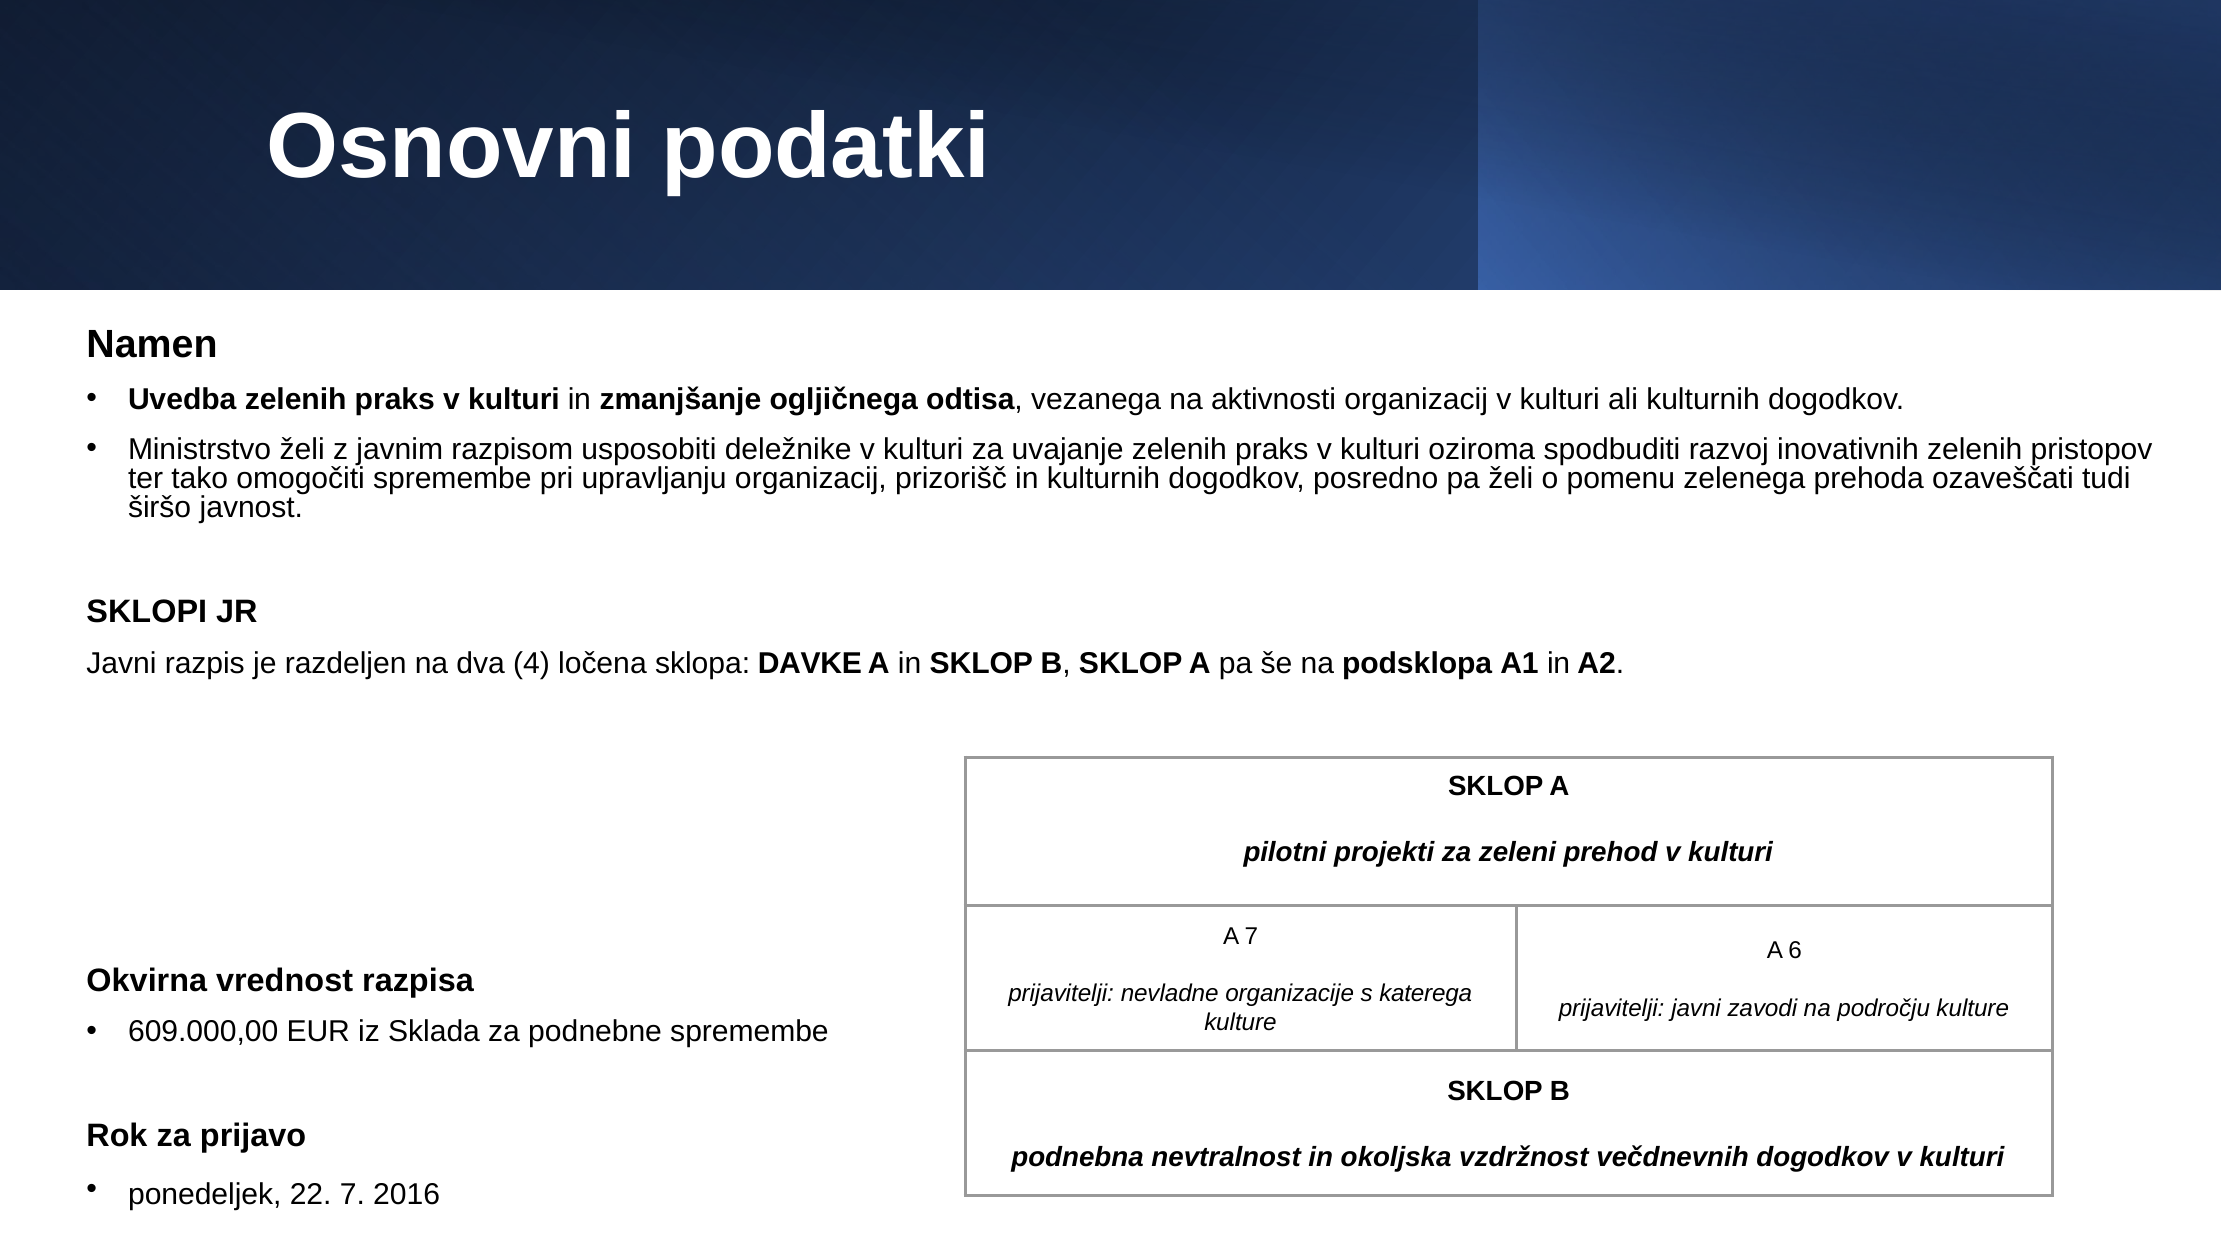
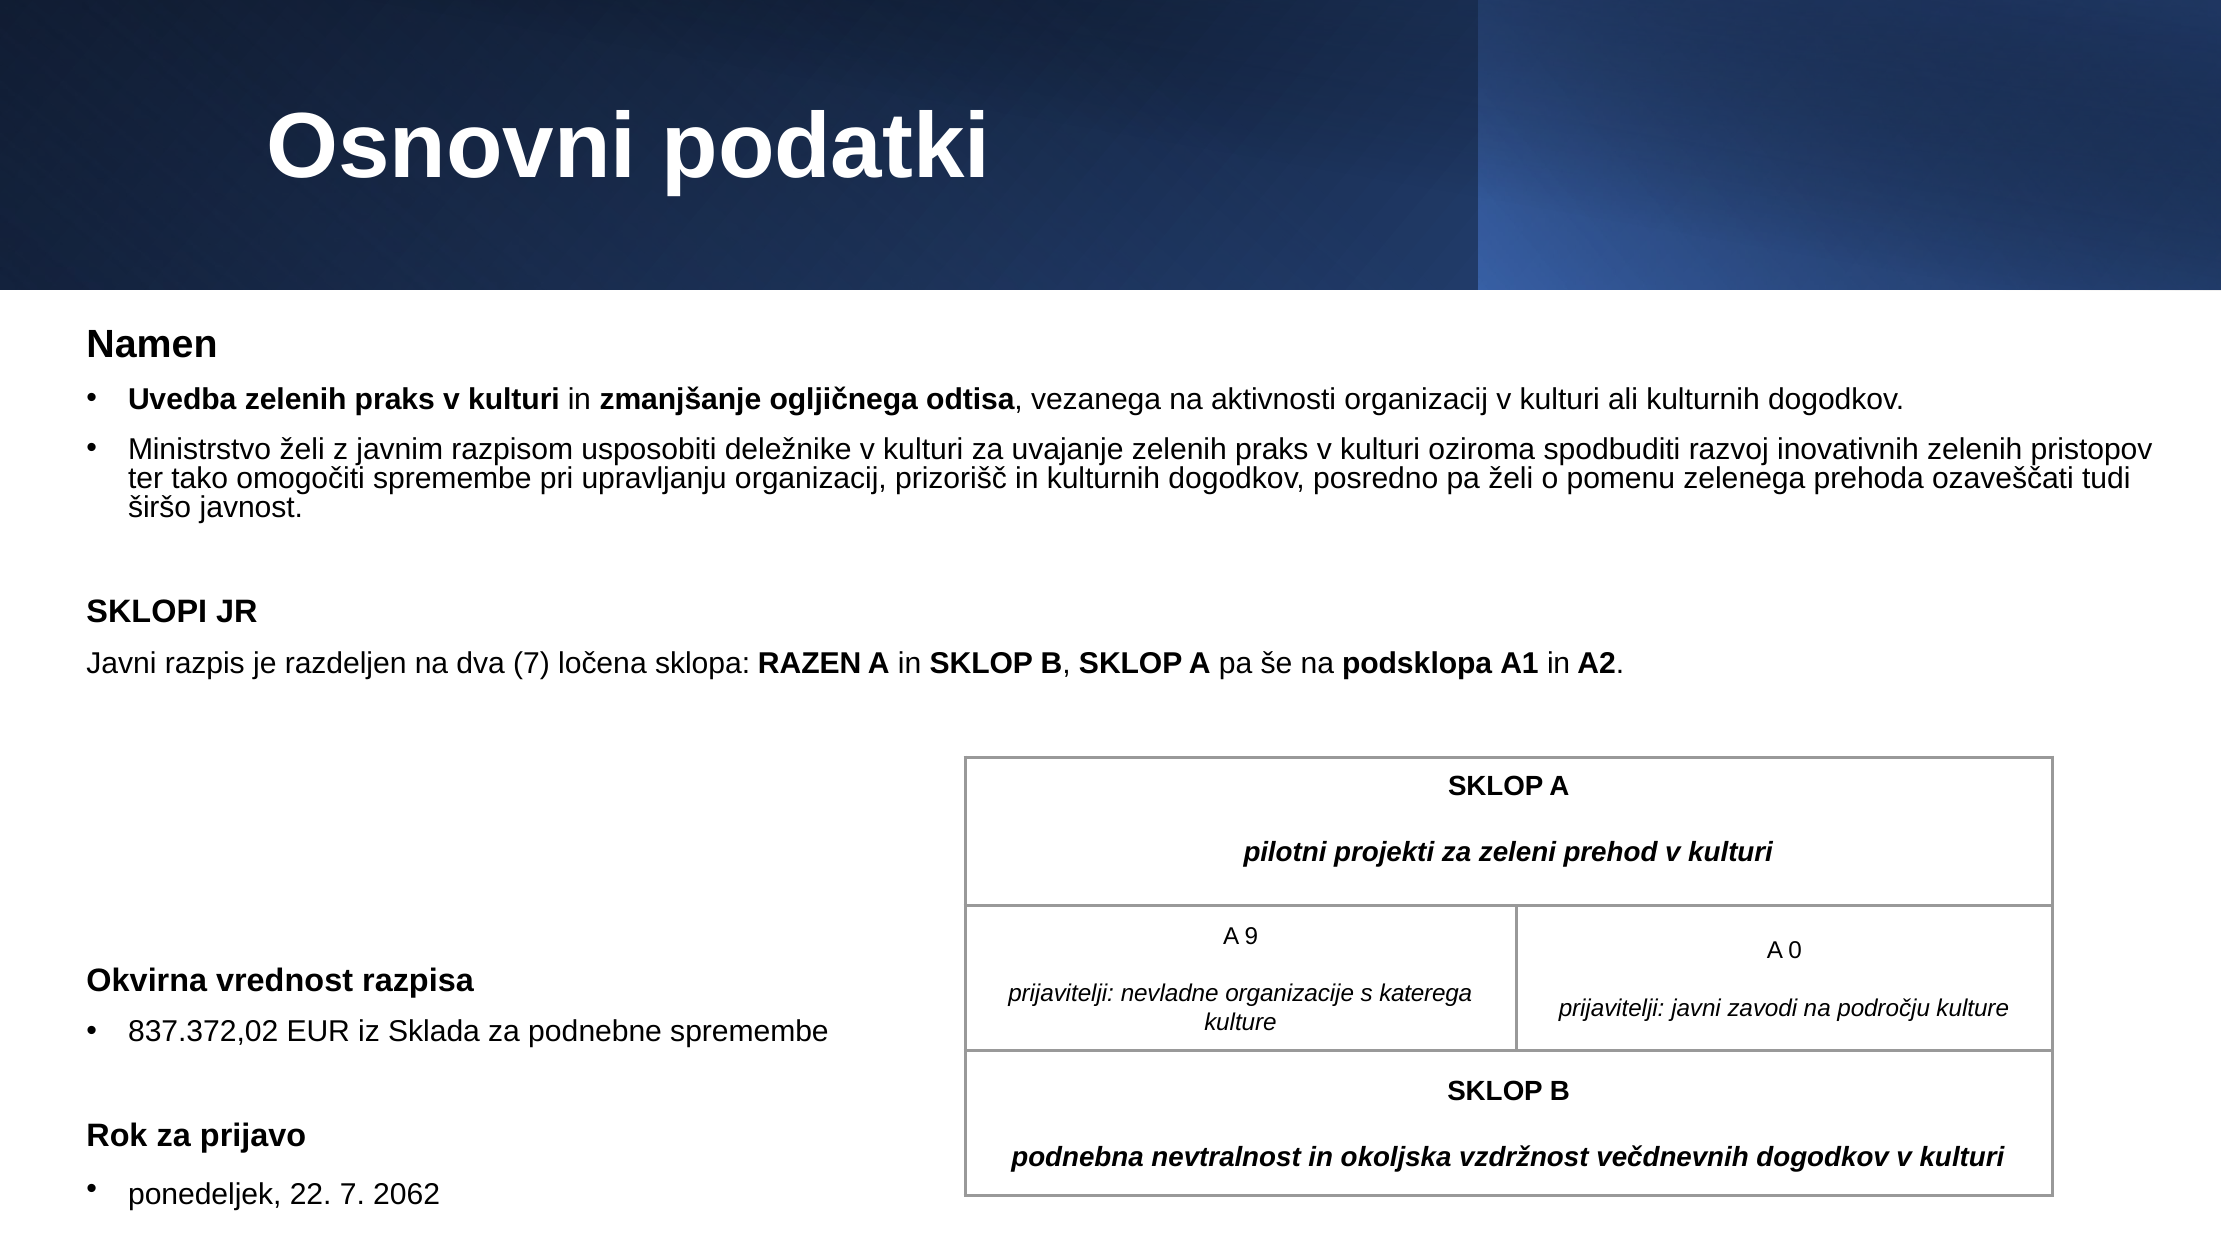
dva 4: 4 -> 7 (532, 664)
DAVKE: DAVKE -> RAZEN (810, 664)
A 7: 7 -> 9 (1251, 936)
6: 6 -> 0 (1795, 951)
609.000,00: 609.000,00 -> 837.372,02 (203, 1032)
2016: 2016 -> 2062 (407, 1194)
